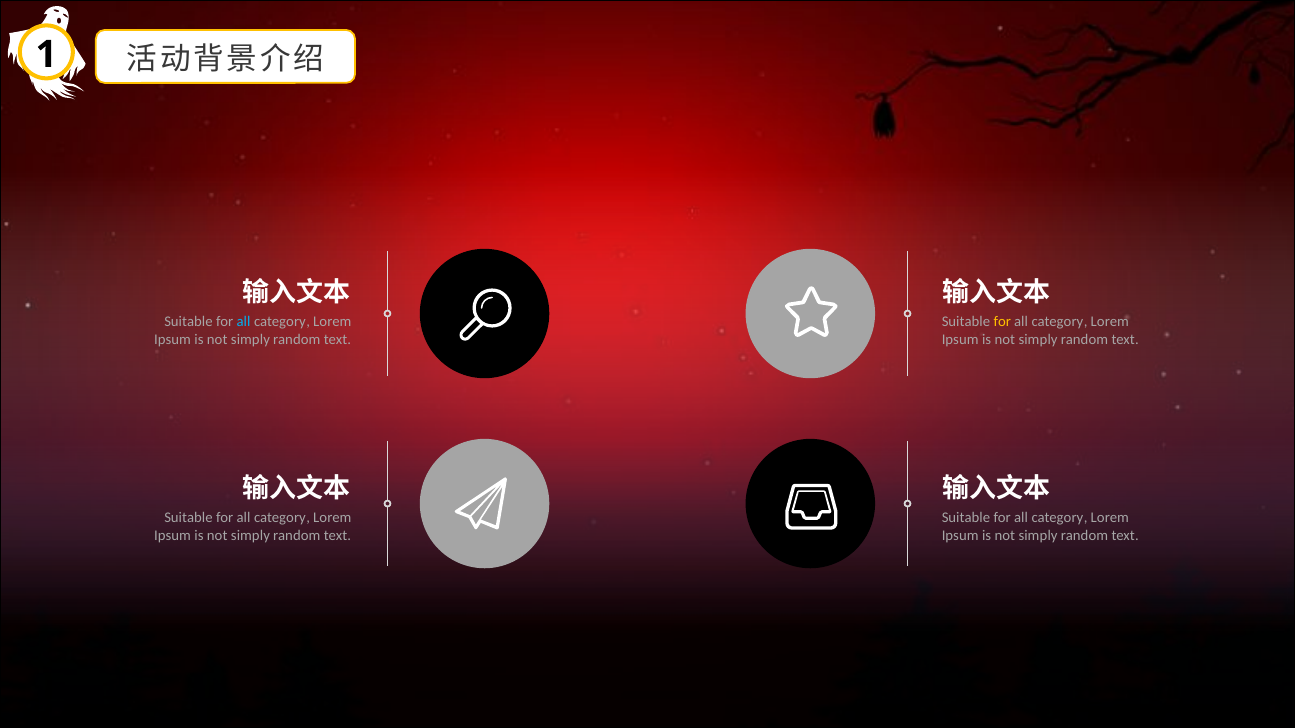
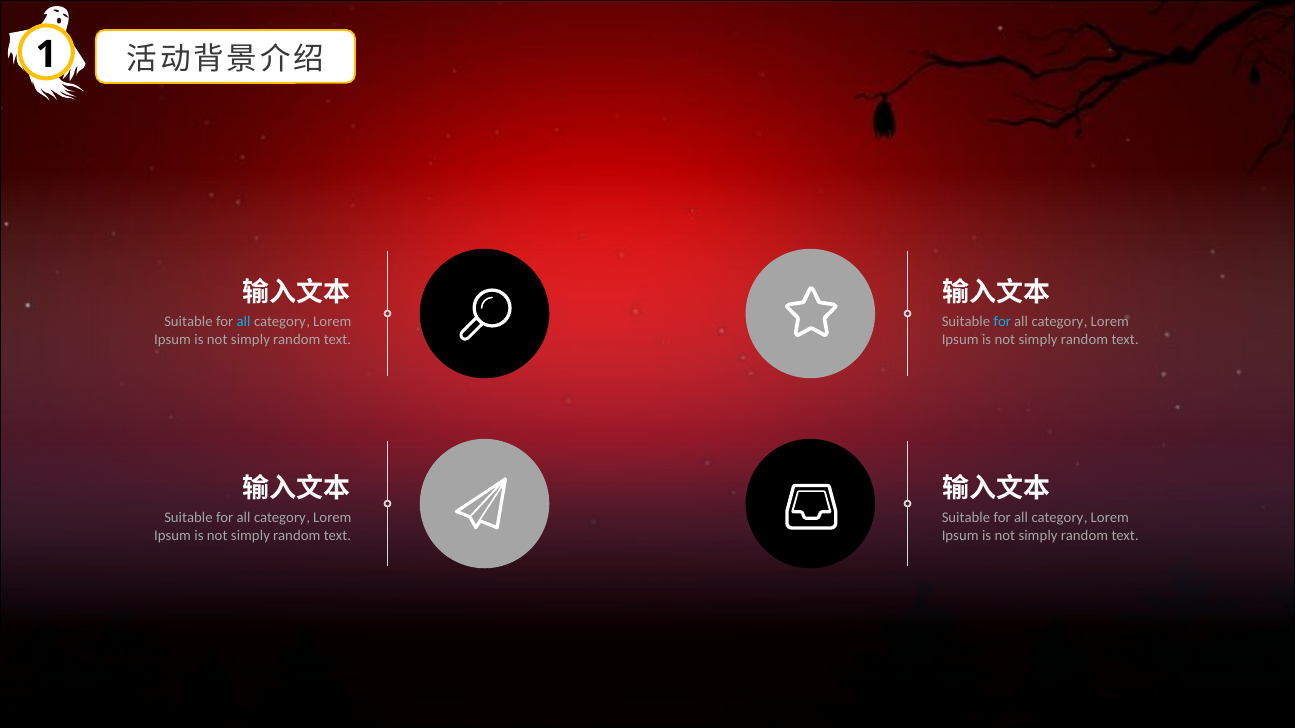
for colour: yellow -> light blue (1002, 322)
